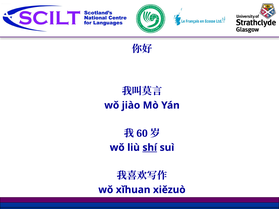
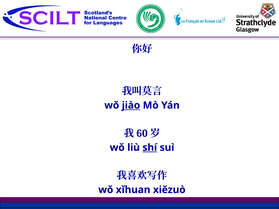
jiào underline: none -> present (131, 105)
